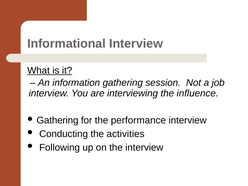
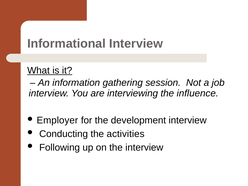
Gathering: Gathering -> Employer (57, 120)
performance: performance -> development (138, 120)
